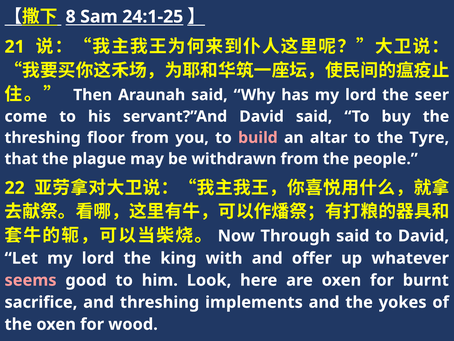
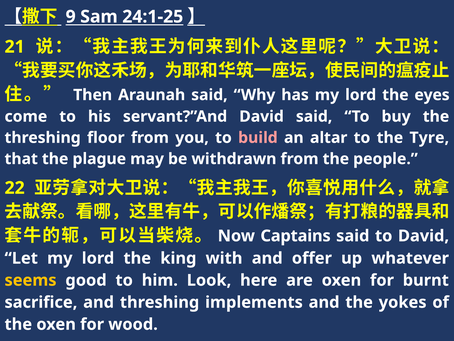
8: 8 -> 9 (71, 17)
seer: seer -> eyes (432, 95)
Through: Through -> Captains (296, 236)
seems colour: pink -> yellow (31, 280)
